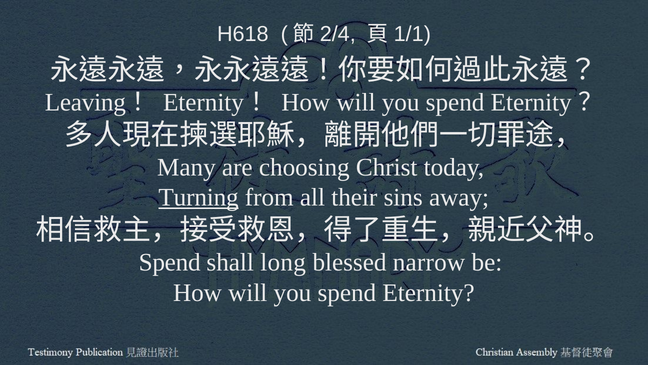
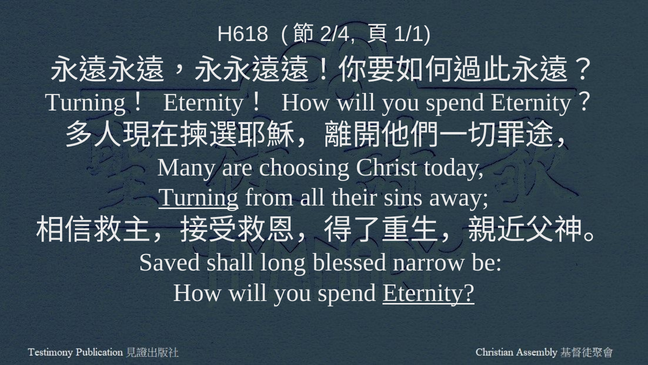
Leaving: Leaving -> Turning (85, 102)
Spend: Spend -> Saved (170, 262)
Eternity underline: none -> present (429, 292)
